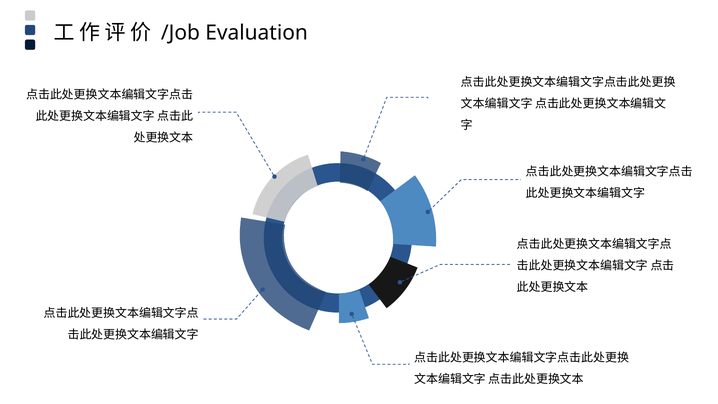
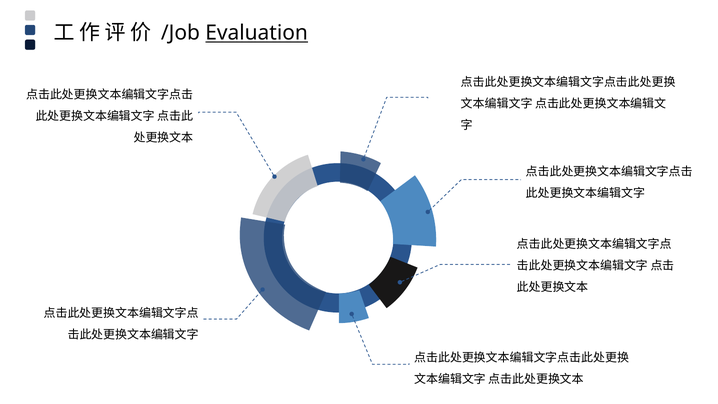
Evaluation underline: none -> present (257, 33)
